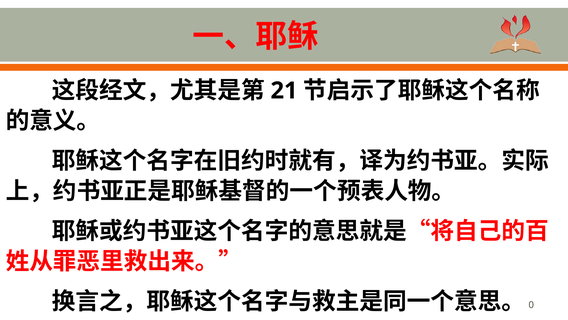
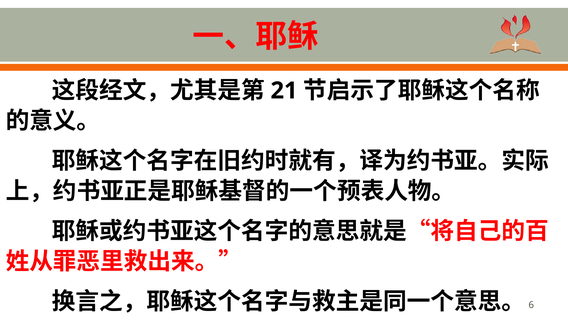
0: 0 -> 6 (531, 305)
